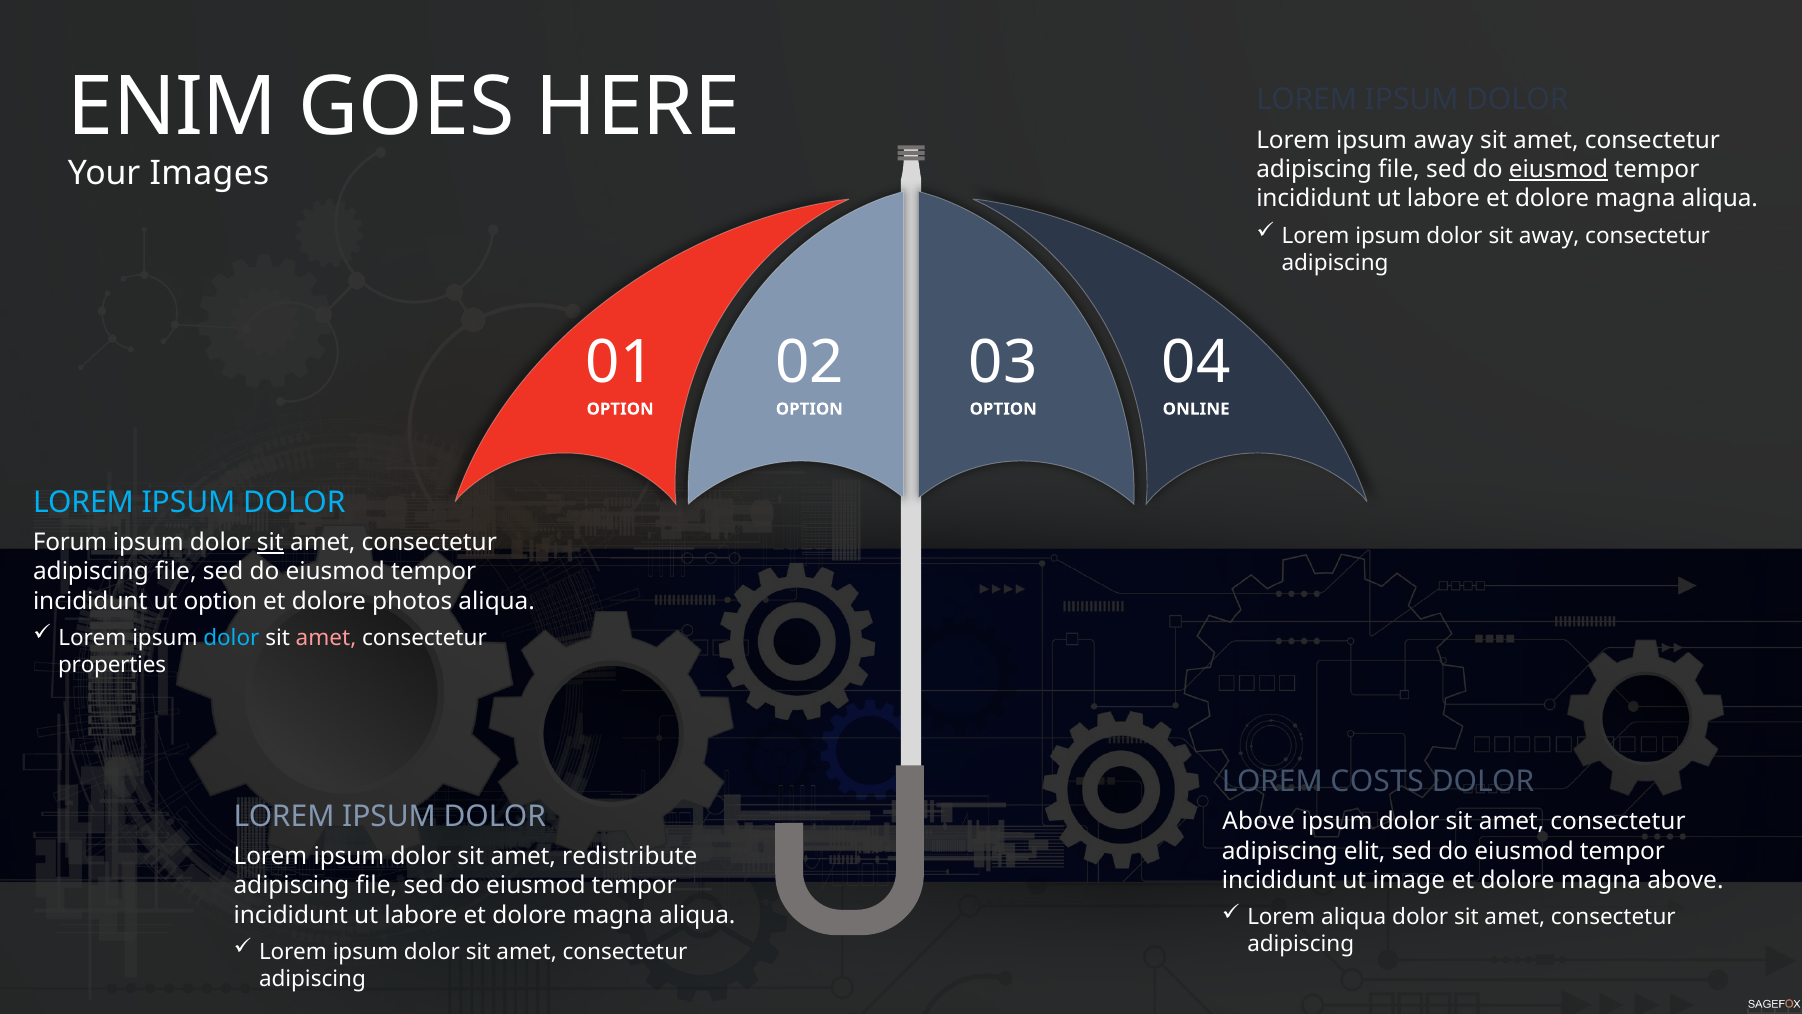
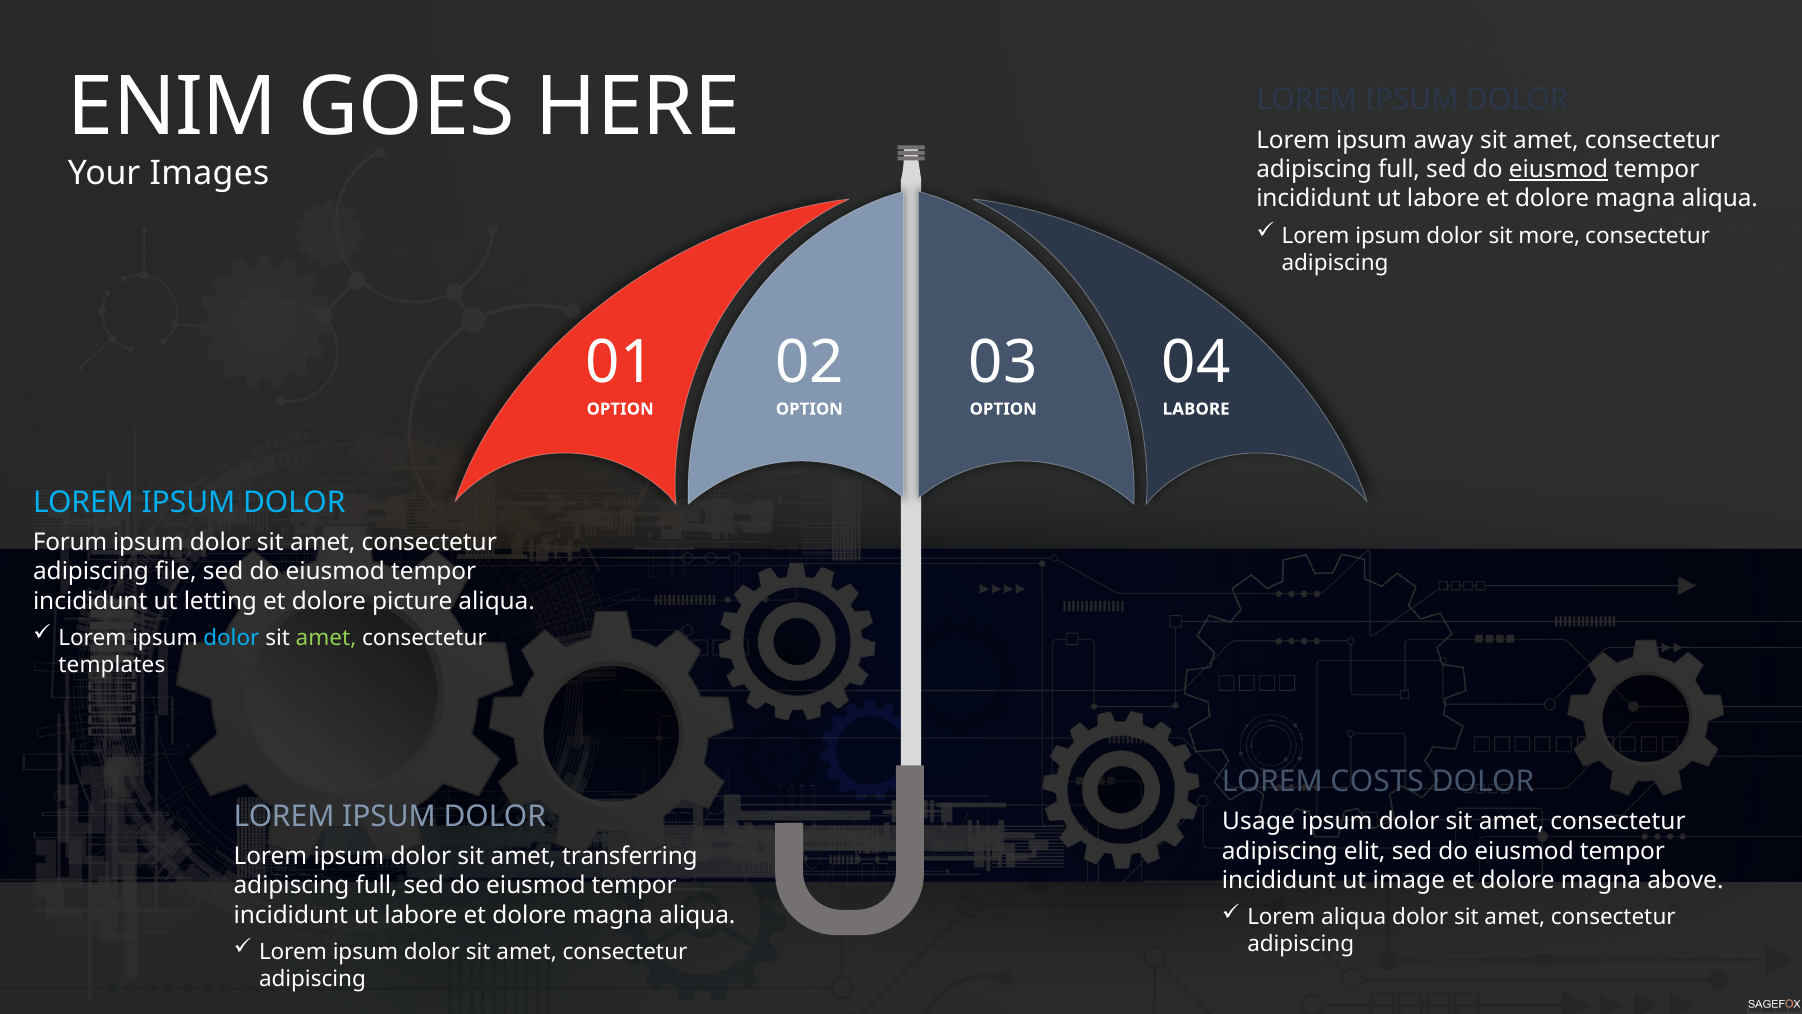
file: file -> full (1399, 169)
sit away: away -> more (1549, 236)
ONLINE: ONLINE -> LABORE (1196, 409)
sit underline: present -> none (270, 542)
ut option: option -> letting (220, 601)
photos: photos -> picture (412, 601)
amet colour: pink -> light green (326, 638)
properties: properties -> templates (112, 665)
Above: Above -> Usage (1259, 821)
redistribute: redistribute -> transferring (630, 856)
file: file -> full (376, 885)
